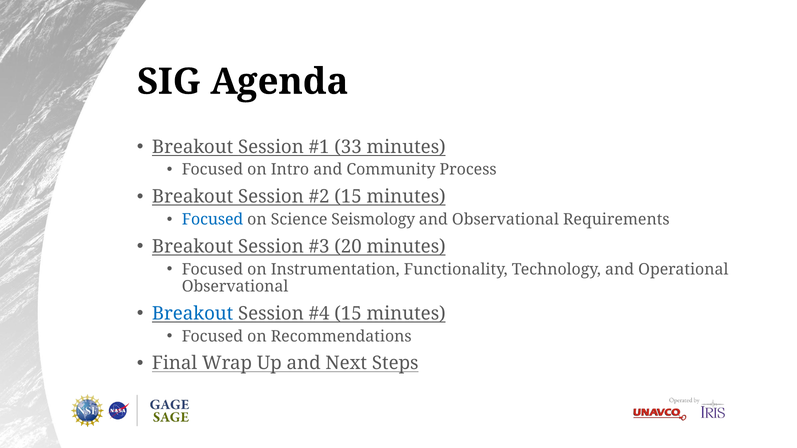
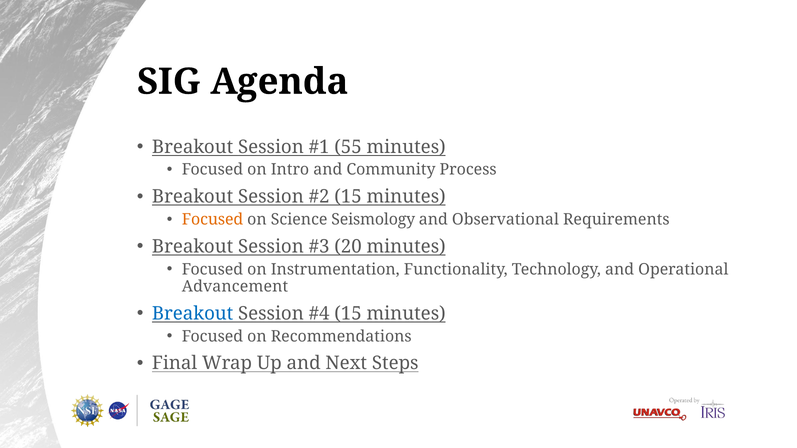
33: 33 -> 55 (348, 147)
Focused colour: blue -> orange (213, 220)
Observational: Observational -> Advancement (235, 287)
